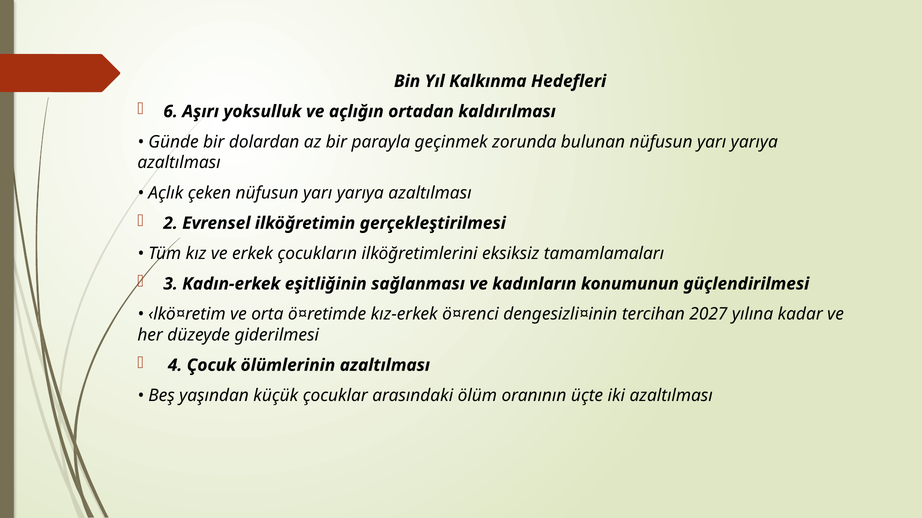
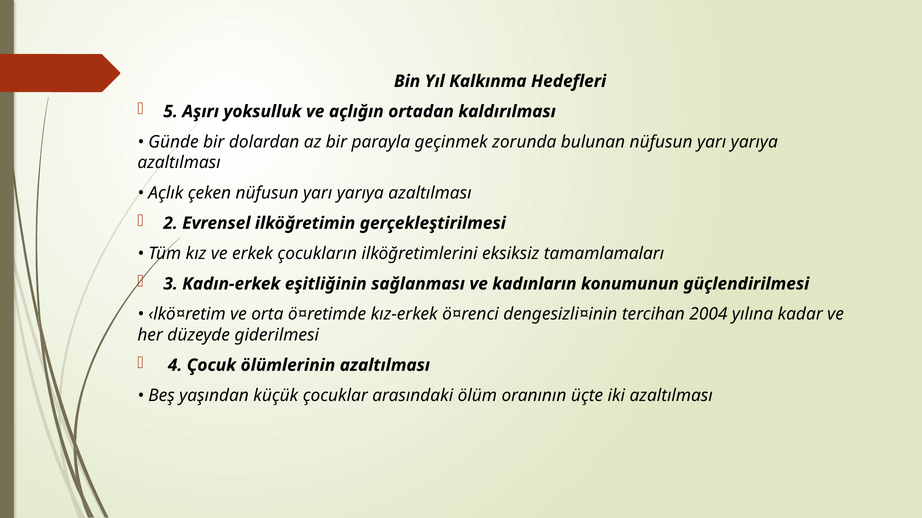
6: 6 -> 5 (171, 112)
2027: 2027 -> 2004 (708, 315)
